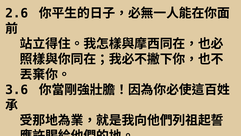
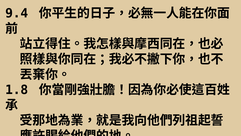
2.6: 2.6 -> 9.4 (17, 13)
3.6: 3.6 -> 1.8 (17, 90)
